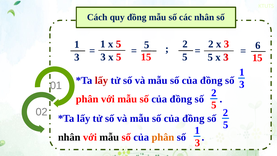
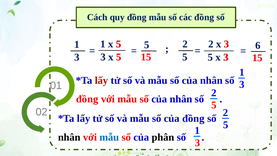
các nhân: nhân -> đồng (204, 17)
đồng: đồng -> nhân (211, 80)
phân: phân -> đồng (87, 99)
đồng: đồng -> nhân (181, 99)
mẫu colour: black -> blue (109, 137)
phân colour: orange -> black (163, 137)
